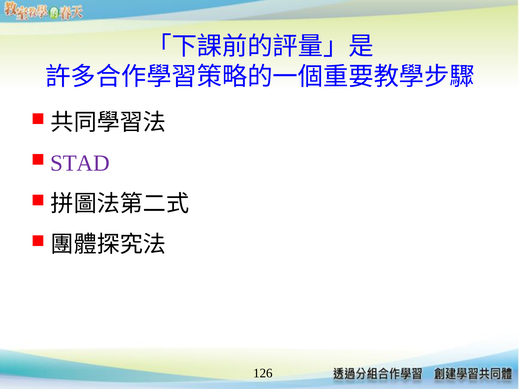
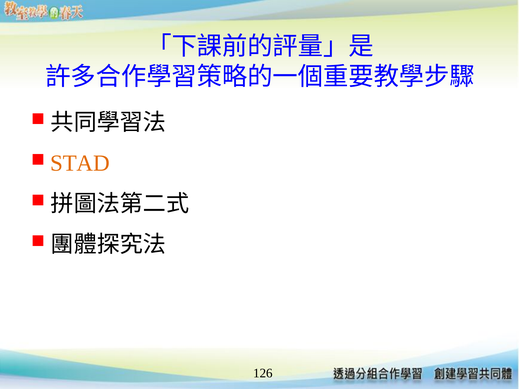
STAD colour: purple -> orange (80, 163)
